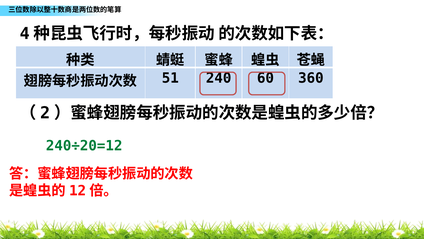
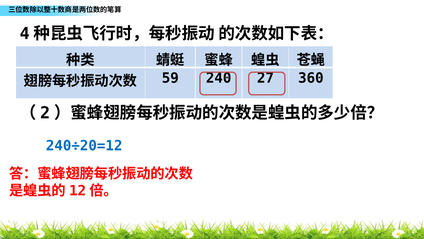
51: 51 -> 59 (170, 78)
60: 60 -> 27 (265, 78)
240÷20=12 colour: green -> blue (84, 146)
